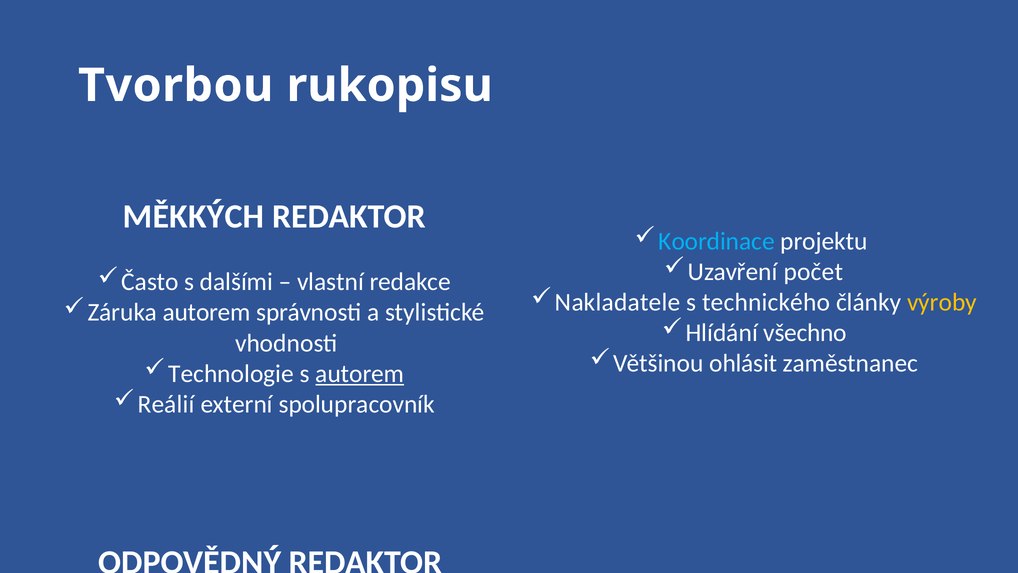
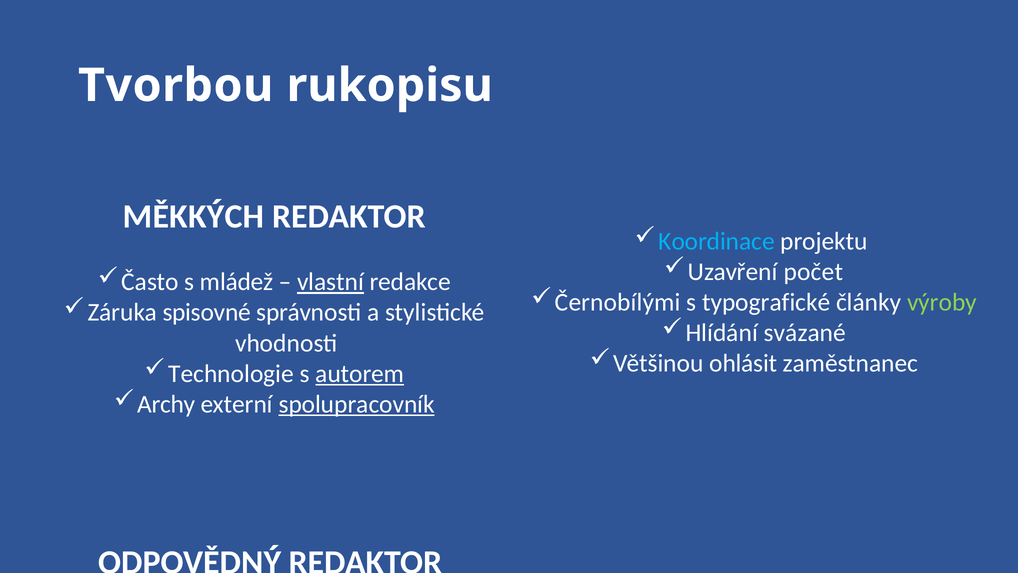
dalšími: dalšími -> mládež (237, 282)
vlastní underline: none -> present (330, 282)
Nakladatele: Nakladatele -> Černobílými (618, 302)
technického: technického -> typografické (766, 302)
výroby colour: yellow -> light green (942, 302)
Záruka autorem: autorem -> spisovné (207, 312)
všechno: všechno -> svázané (805, 333)
Reálií: Reálií -> Archy (166, 404)
spolupracovník underline: none -> present (357, 404)
